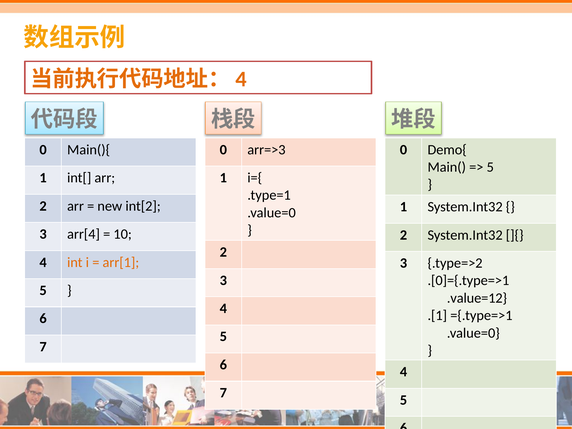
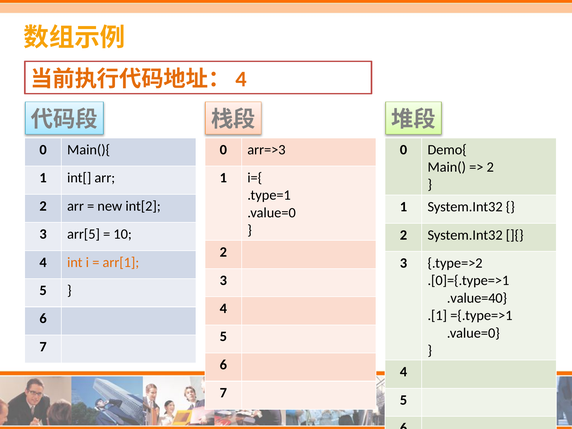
5: 5 -> 2 (490, 167)
arr[4: arr[4 -> arr[5 (84, 234)
.value=12: .value=12 -> .value=40 (477, 298)
